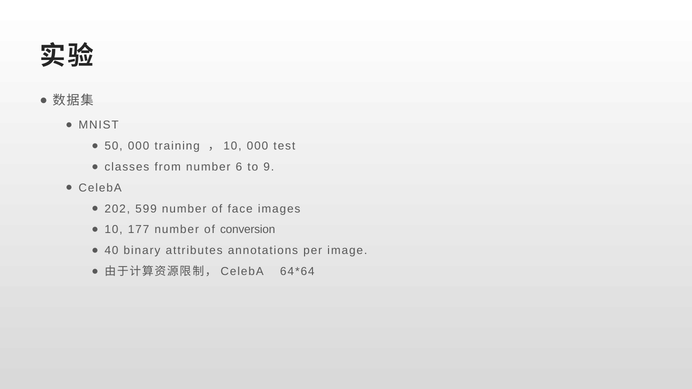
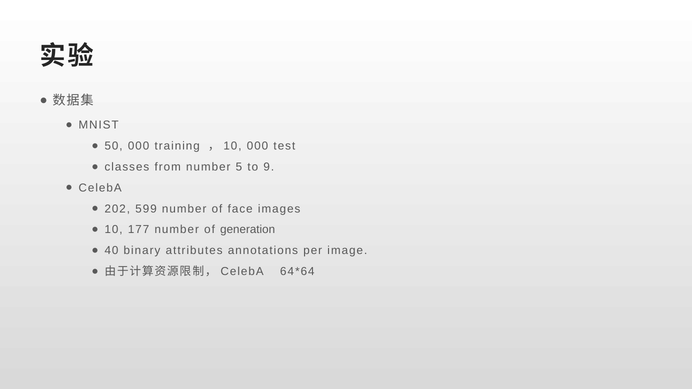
6: 6 -> 5 (239, 167)
conversion: conversion -> generation (248, 230)
